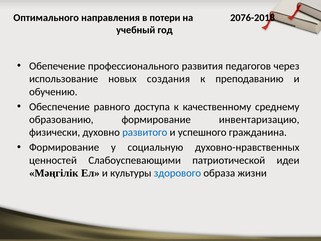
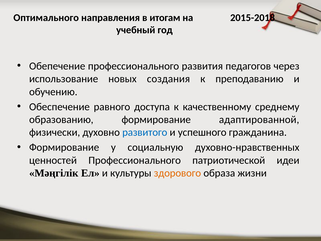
потери: потери -> итогам (165, 18)
2076-2018: 2076-2018 -> 2015-2018 (253, 18)
инвентаризацию: инвентаризацию -> адаптированной (259, 119)
ценностей Слабоуспевающими: Слабоуспевающими -> Профессионального (135, 160)
здорового colour: blue -> orange (177, 173)
